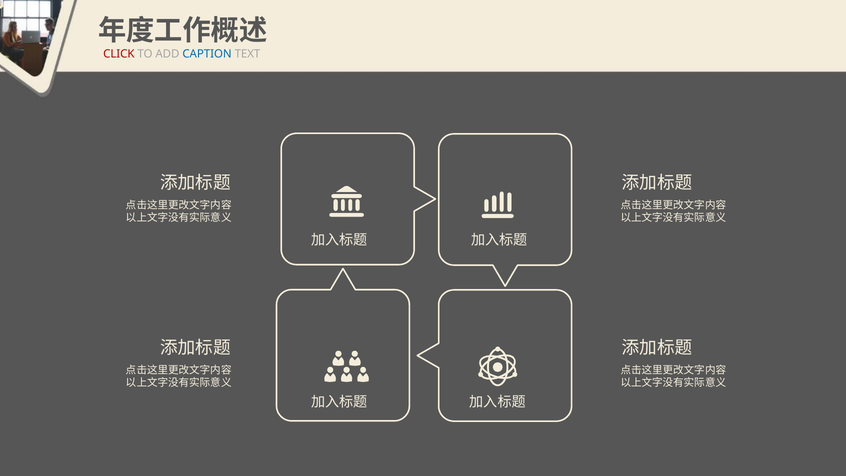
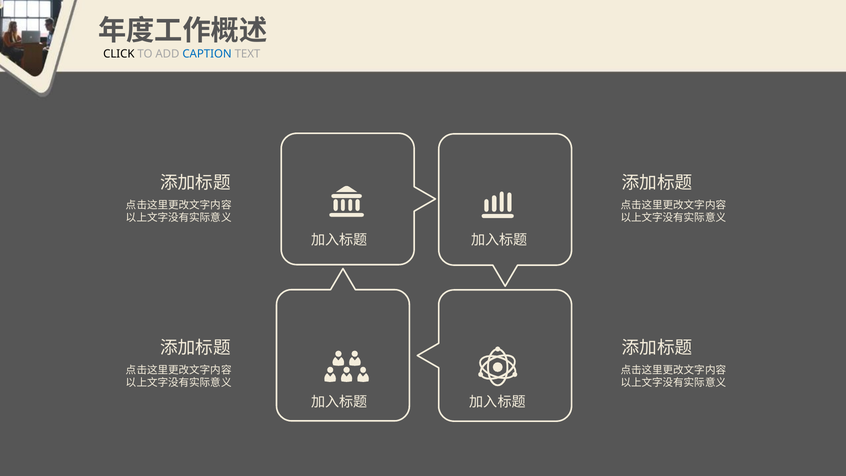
CLICK colour: red -> black (119, 54)
